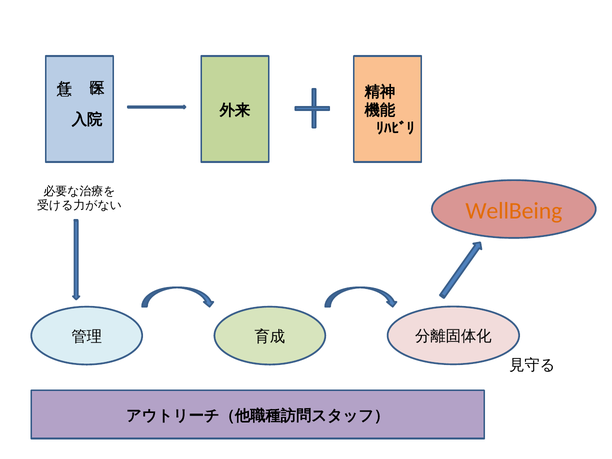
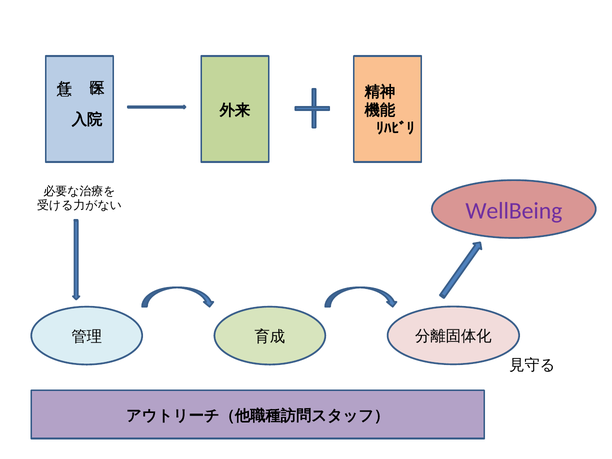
WellBeing colour: orange -> purple (514, 211)
